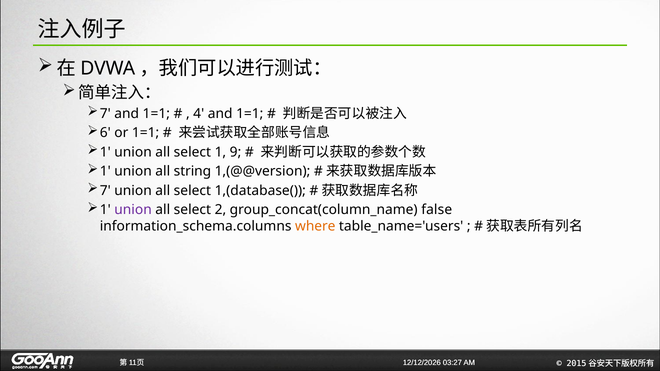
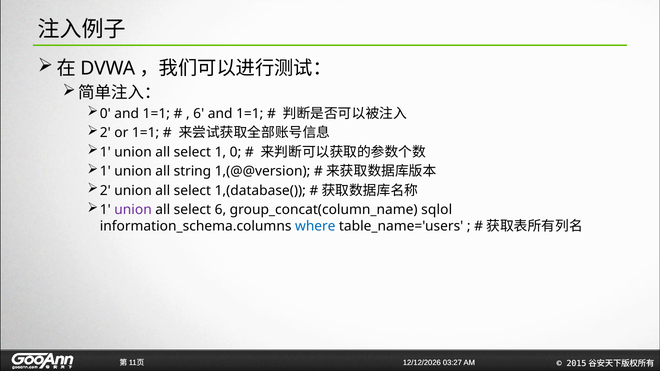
7: 7 -> 0 (105, 114)
4: 4 -> 6 (199, 114)
6: 6 -> 2 (105, 133)
1 9: 9 -> 0 (236, 152)
7: 7 -> 2 (105, 191)
select 2: 2 -> 6 (220, 210)
false: false -> sqlol (437, 210)
where colour: orange -> blue (315, 227)
